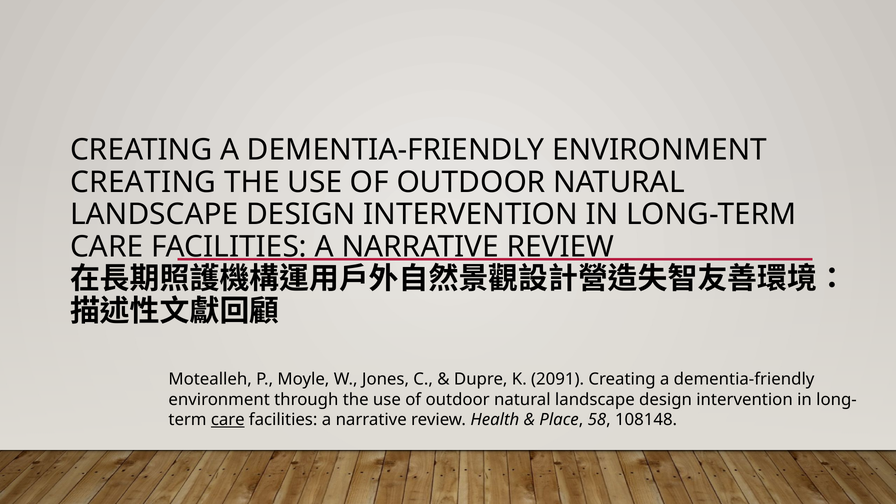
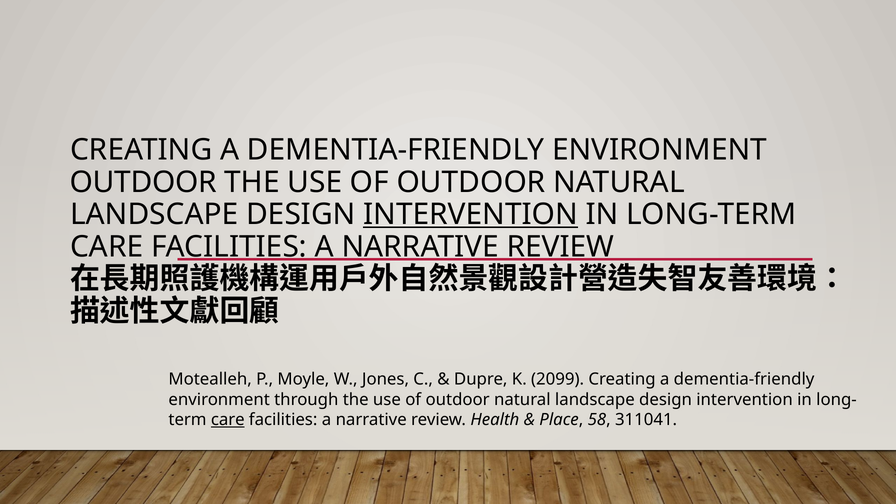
CREATING: CREATING -> OUTDOOR (143, 182)
INTERVENTION underline: none -> present (471, 214)
2091: 2091 -> 2099 (558, 379)
108148: 108148 -> 311041 (646, 420)
